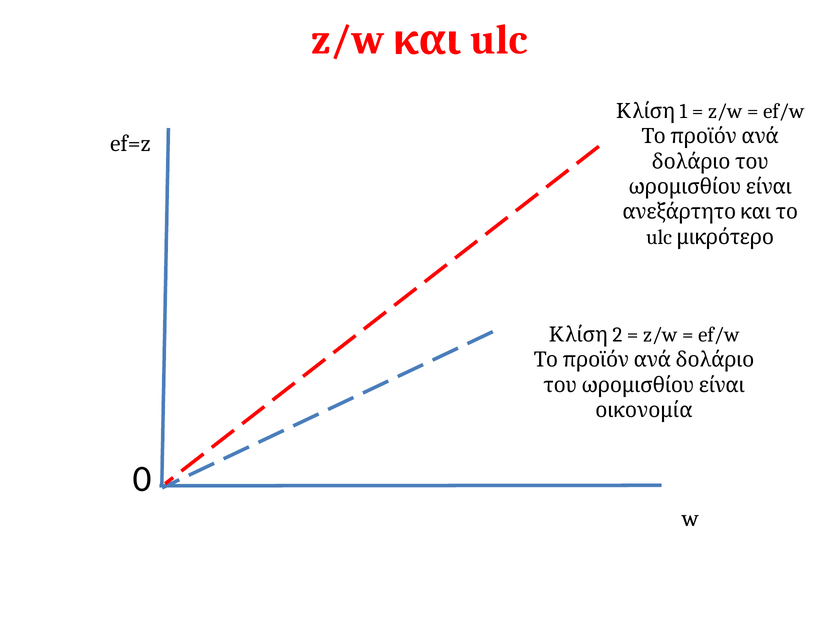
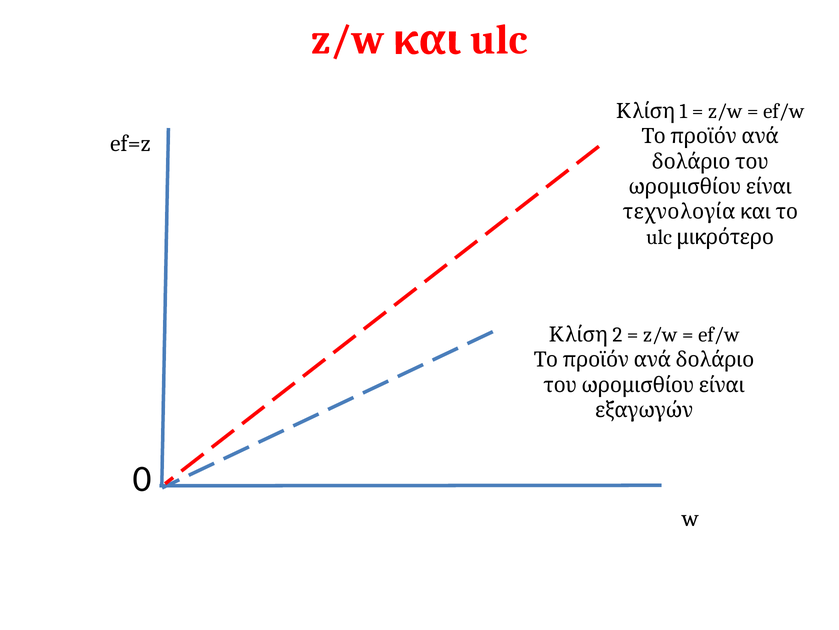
ανεξάρτητο: ανεξάρτητο -> τεχνολογία (679, 212)
οικονομία: οικονομία -> εξαγωγών (644, 410)
